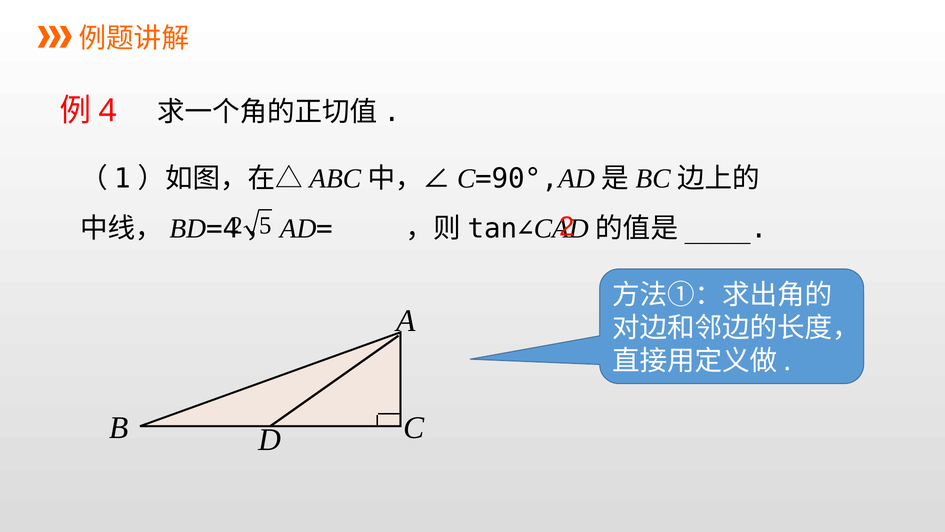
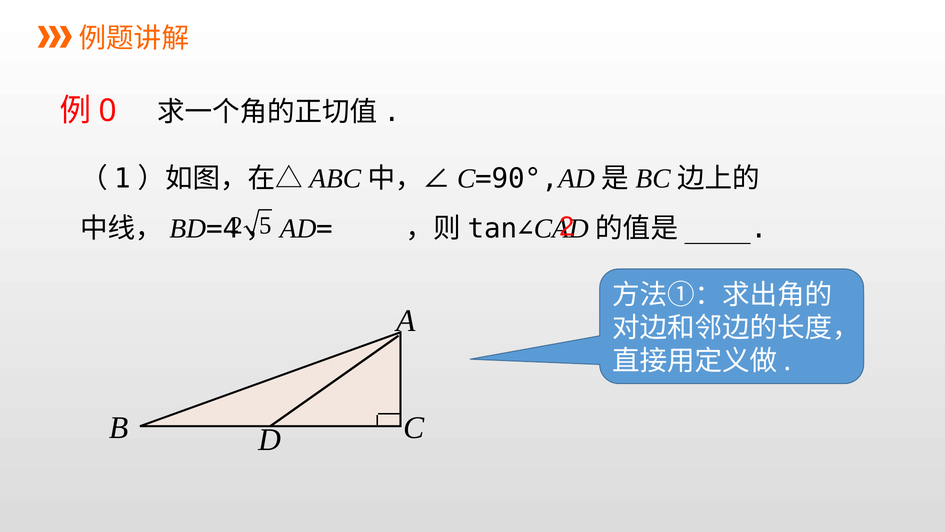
4: 4 -> 0 (108, 111)
